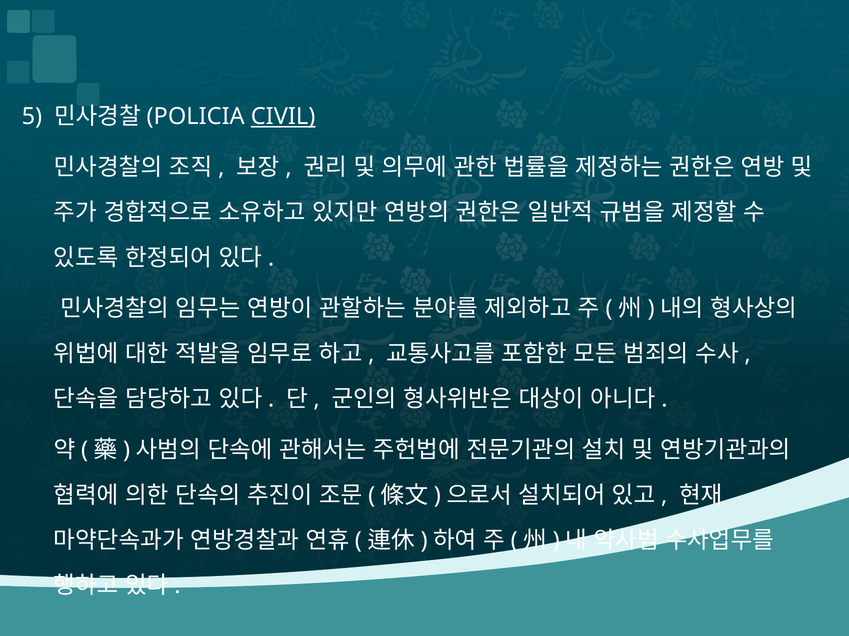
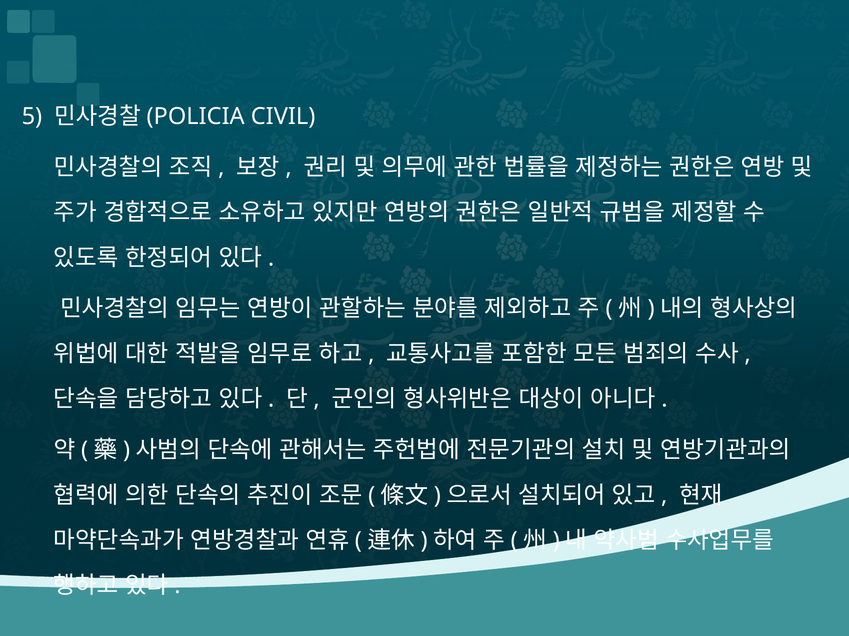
CIVIL underline: present -> none (283, 117)
